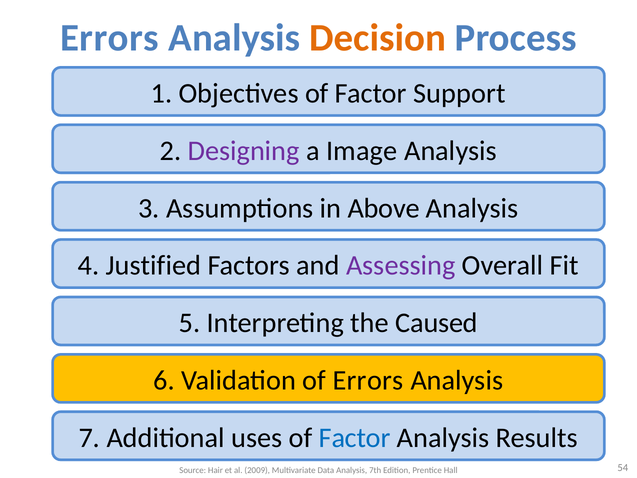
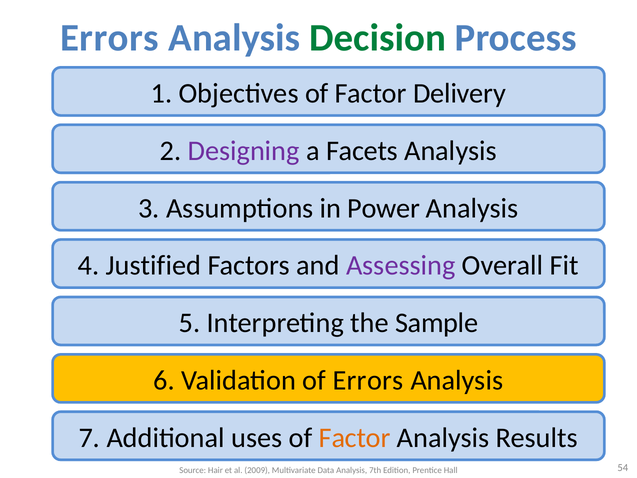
Decision colour: orange -> green (378, 38)
Support: Support -> Delivery (459, 93)
Image: Image -> Facets (362, 151)
Above: Above -> Power (384, 208)
Caused: Caused -> Sample (437, 323)
Factor colour: blue -> orange (355, 438)
